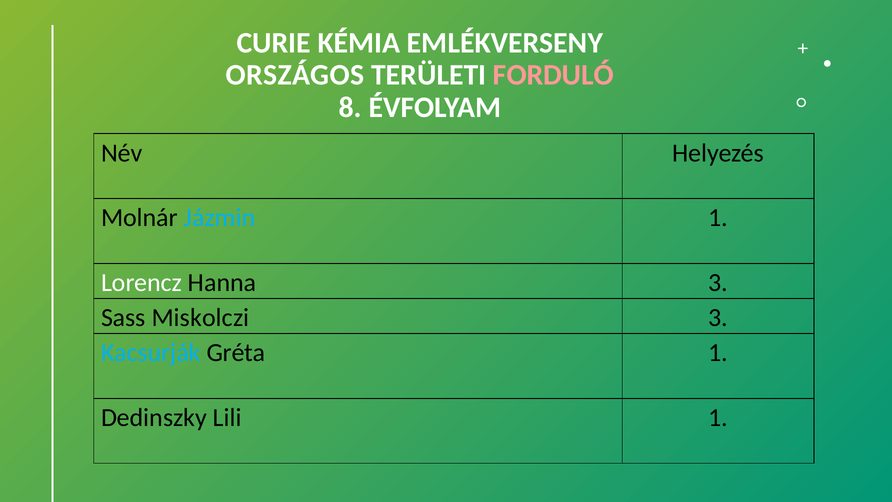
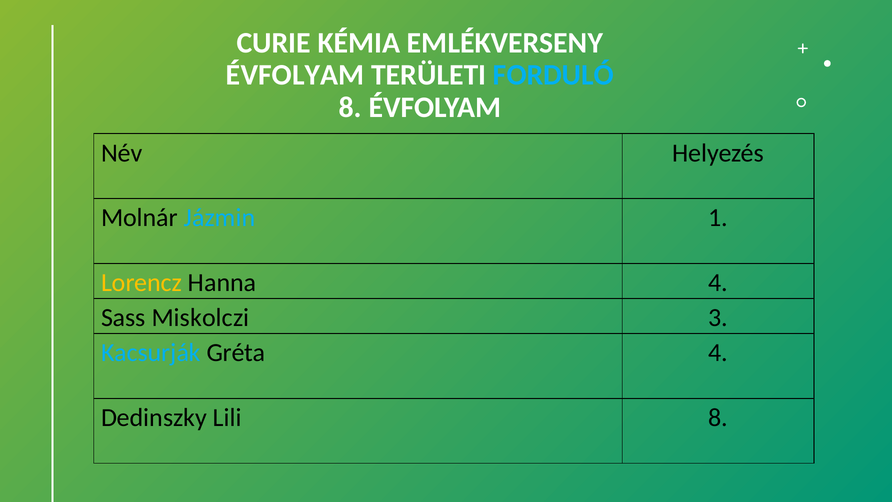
ORSZÁGOS: ORSZÁGOS -> ÉVFOLYAM (295, 75)
FORDULÓ colour: pink -> light blue (553, 75)
Lorencz colour: white -> yellow (142, 283)
Hanna 3: 3 -> 4 (718, 283)
Gréta 1: 1 -> 4 (718, 353)
Lili 1: 1 -> 8 (718, 418)
